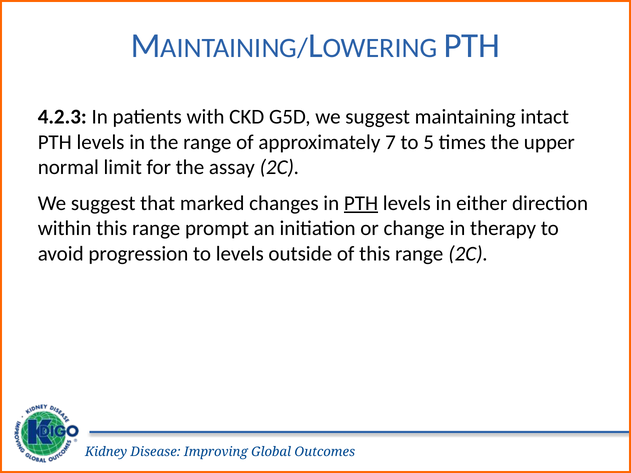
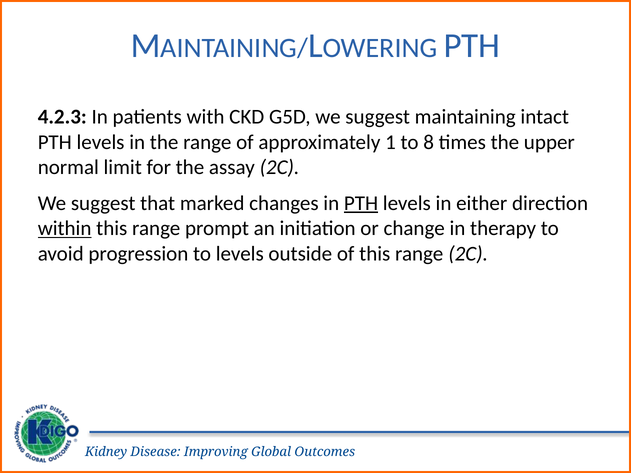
7: 7 -> 1 (391, 142)
5: 5 -> 8 (429, 142)
within underline: none -> present (65, 229)
